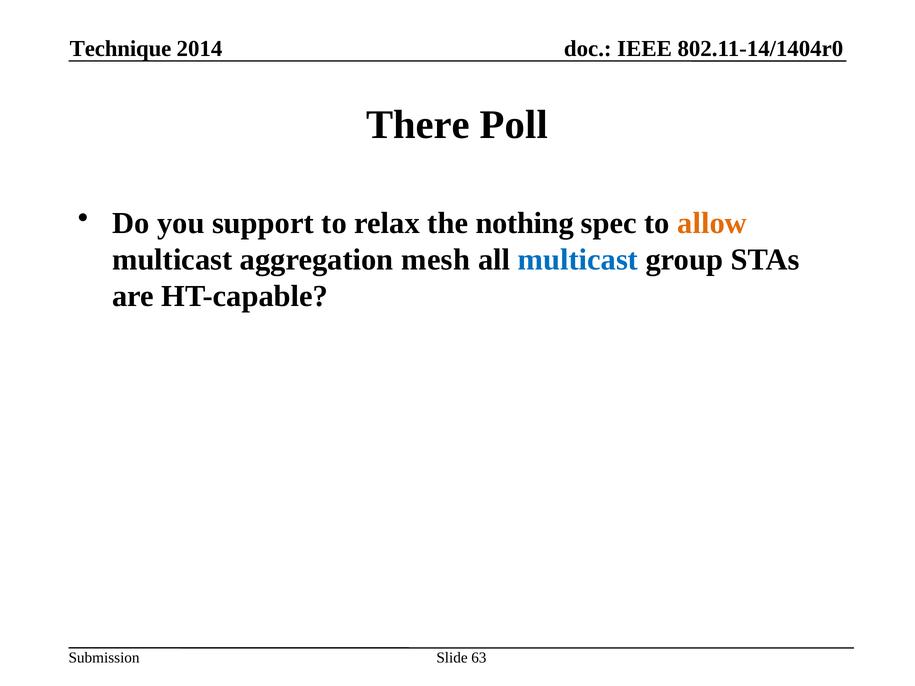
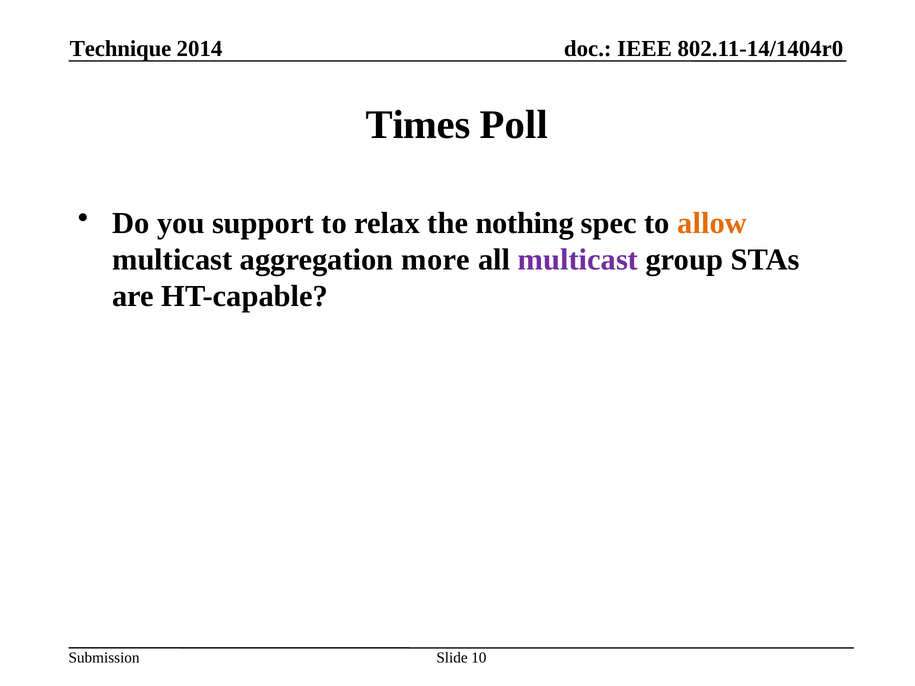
There: There -> Times (418, 125)
mesh: mesh -> more (436, 260)
multicast colour: blue -> purple (578, 260)
63: 63 -> 10 (479, 658)
